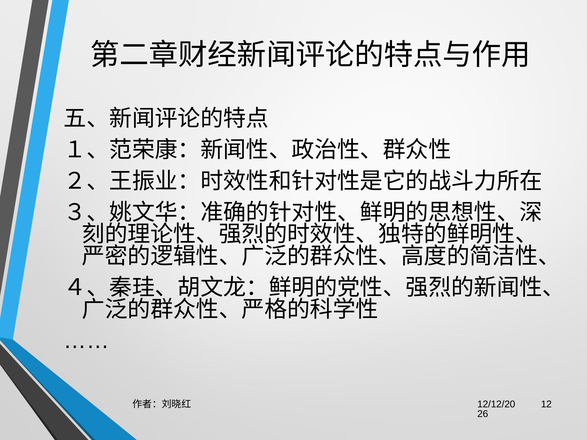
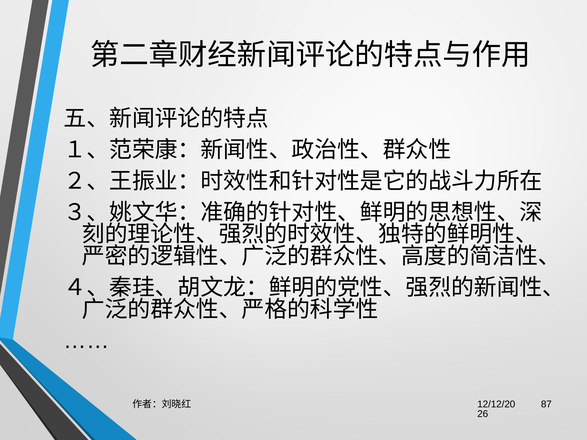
12: 12 -> 87 (546, 405)
